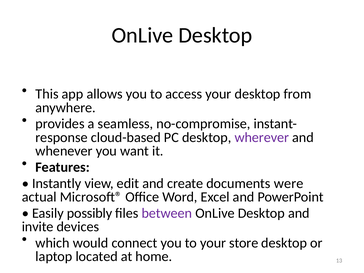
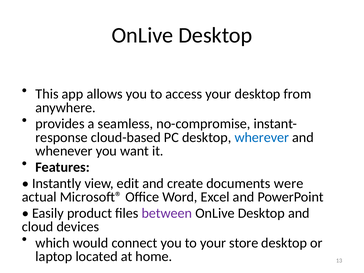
wherever colour: purple -> blue (262, 137)
possibly: possibly -> product (90, 213)
invite: invite -> cloud (38, 227)
